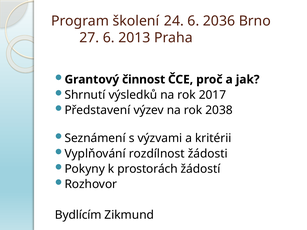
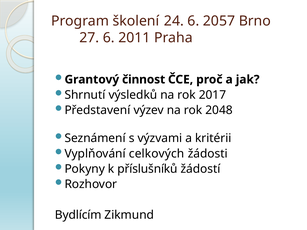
2036: 2036 -> 2057 (219, 21)
2013: 2013 -> 2011 (134, 38)
2038: 2038 -> 2048 (219, 110)
rozdílnost: rozdílnost -> celkových (157, 154)
prostorách: prostorách -> příslušníků (147, 169)
